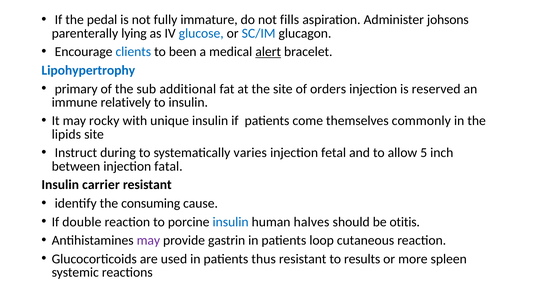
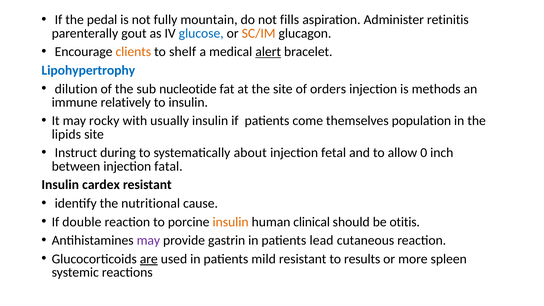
immature: immature -> mountain (209, 20)
johsons: johsons -> retinitis (448, 20)
lying: lying -> gout (134, 33)
SC/IM colour: blue -> orange (259, 33)
clients colour: blue -> orange (133, 52)
been: been -> shelf (183, 52)
primary: primary -> dilution (76, 89)
additional: additional -> nucleotide (188, 89)
reserved: reserved -> methods (436, 89)
unique: unique -> usually (170, 121)
commonly: commonly -> population (421, 121)
varies: varies -> about (250, 153)
5: 5 -> 0 (424, 153)
carrier: carrier -> cardex (101, 185)
consuming: consuming -> nutritional (151, 203)
insulin colour: blue -> orange (231, 222)
halves: halves -> clinical (312, 222)
loop: loop -> lead (322, 240)
are underline: none -> present (149, 259)
thus: thus -> mild (264, 259)
